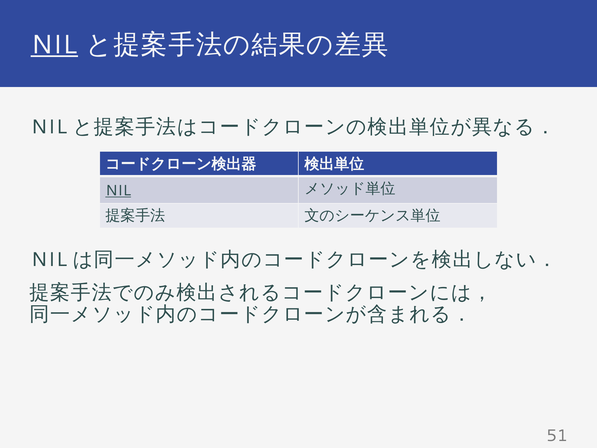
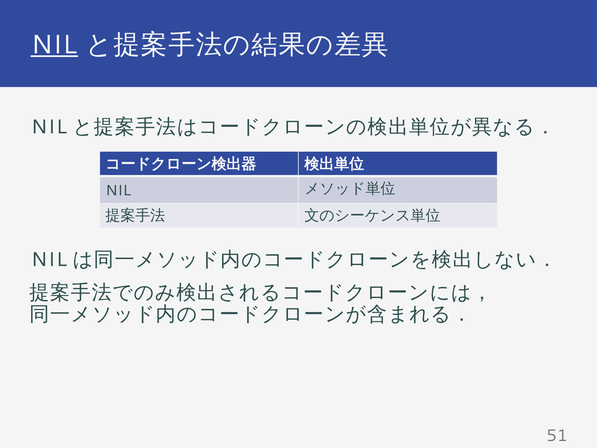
NIL underline: present -> none (118, 190)
